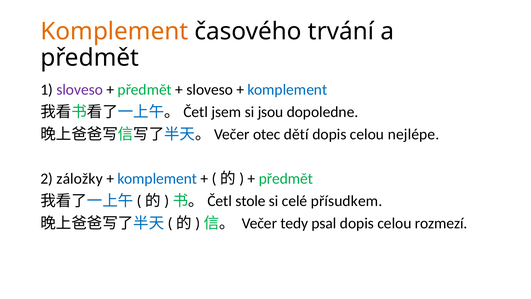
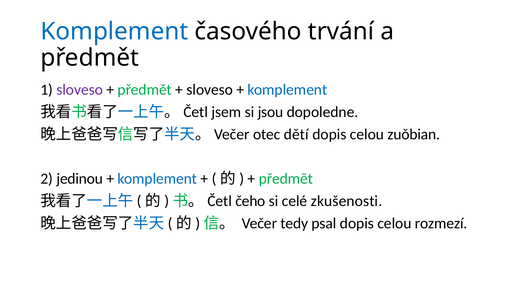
Komplement colour: orange -> blue (114, 31)
nejlépe: nejlépe -> zuǒbian (414, 134)
záložky: záložky -> jedinou (80, 179)
stole: stole -> čeho (250, 201)
přísudkem: přísudkem -> zkušenosti (347, 201)
